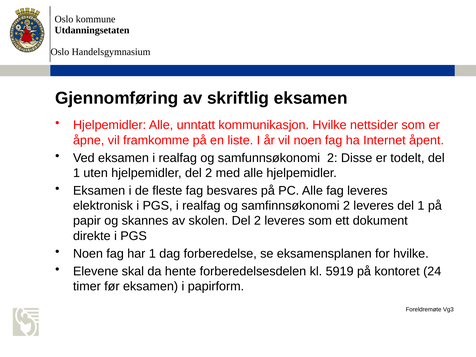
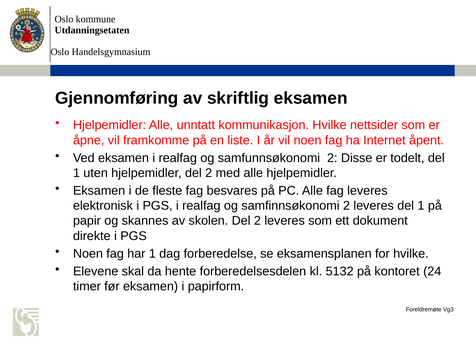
5919: 5919 -> 5132 (340, 271)
